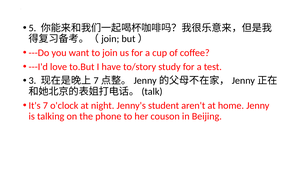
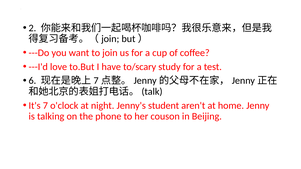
5: 5 -> 2 (32, 28)
to/story: to/story -> to/scary (140, 67)
3: 3 -> 6 (32, 81)
